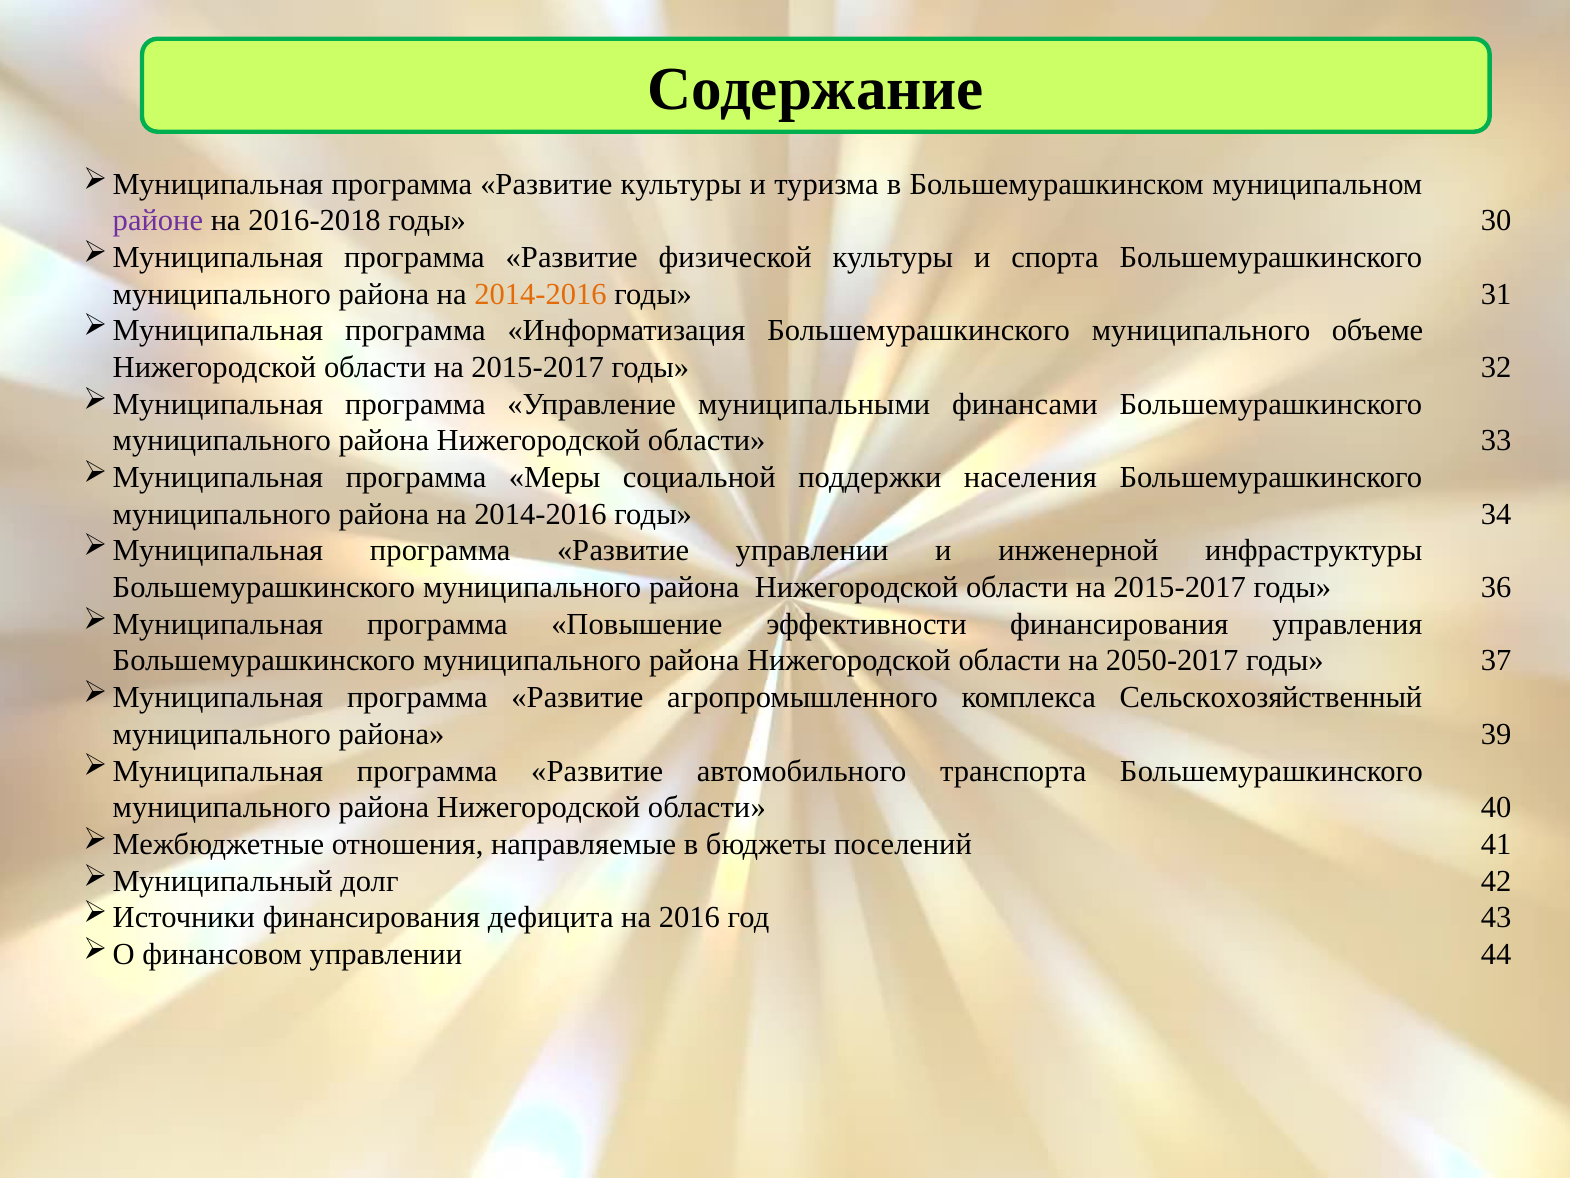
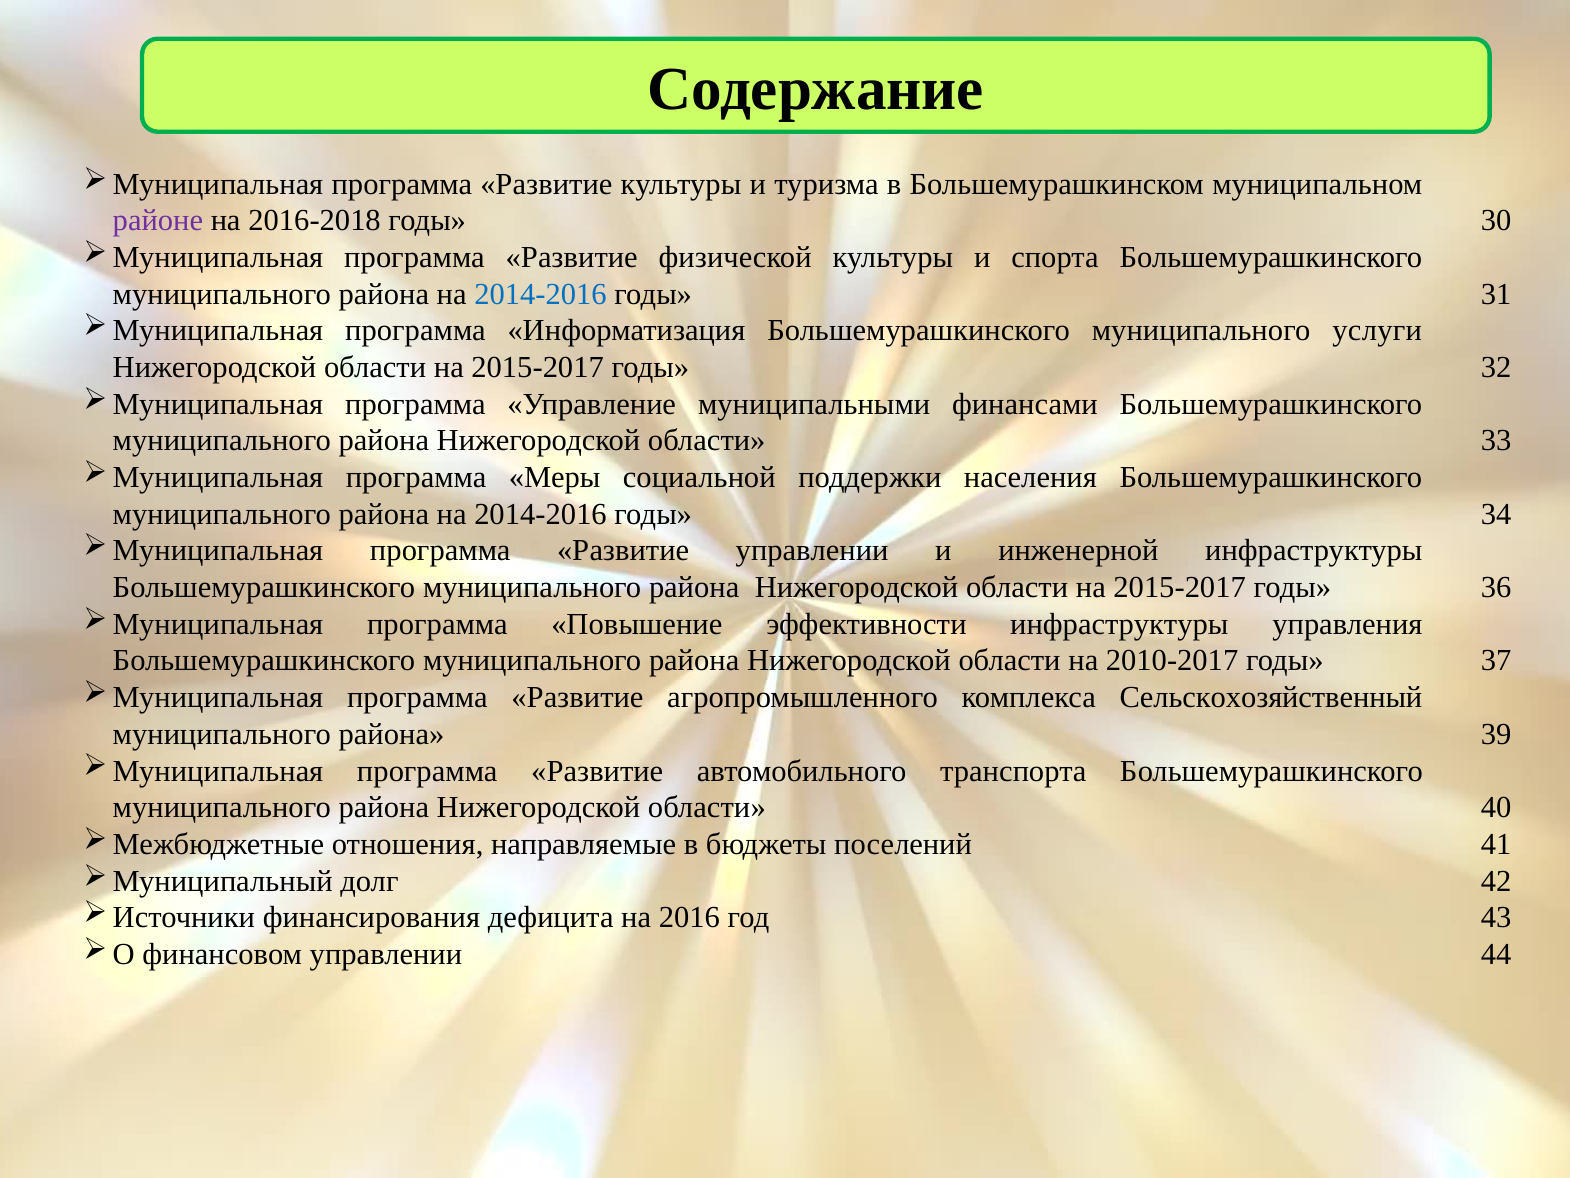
2014-2016 colour: orange -> blue (540, 294)
объеме: объеме -> услуги (1377, 331)
эффективности финансирования: финансирования -> инфраструктуры (1119, 624)
2050-2017: 2050-2017 -> 2010-2017 (1172, 661)
